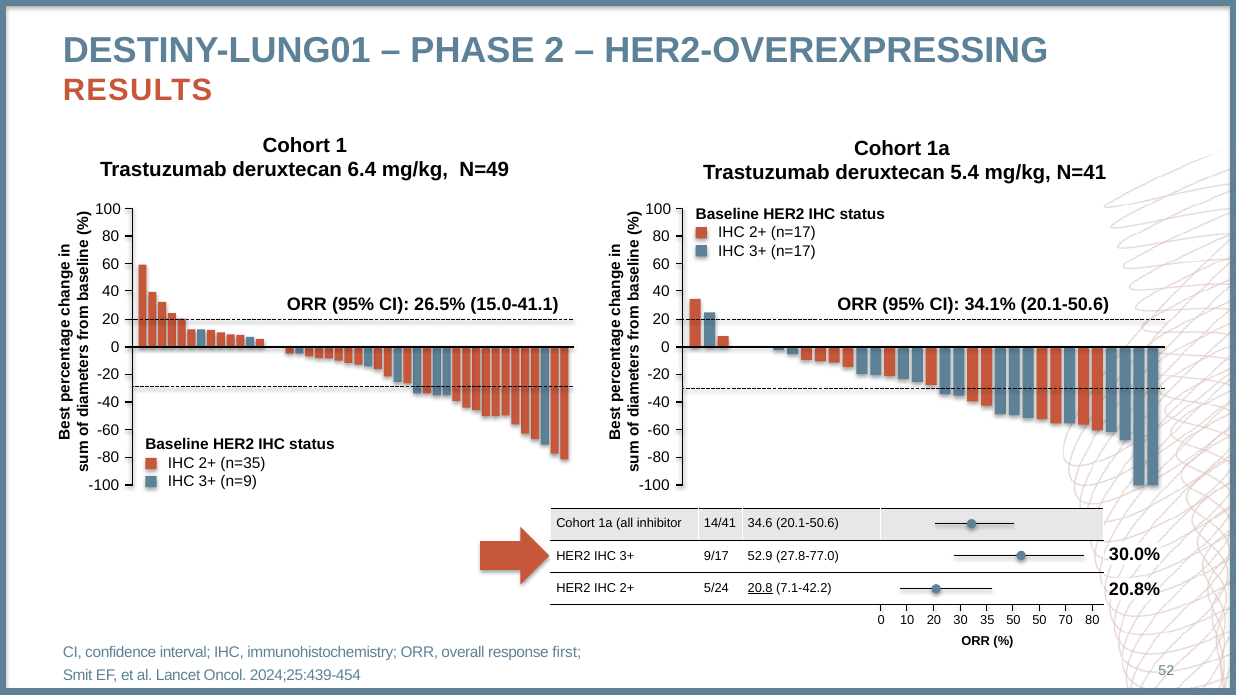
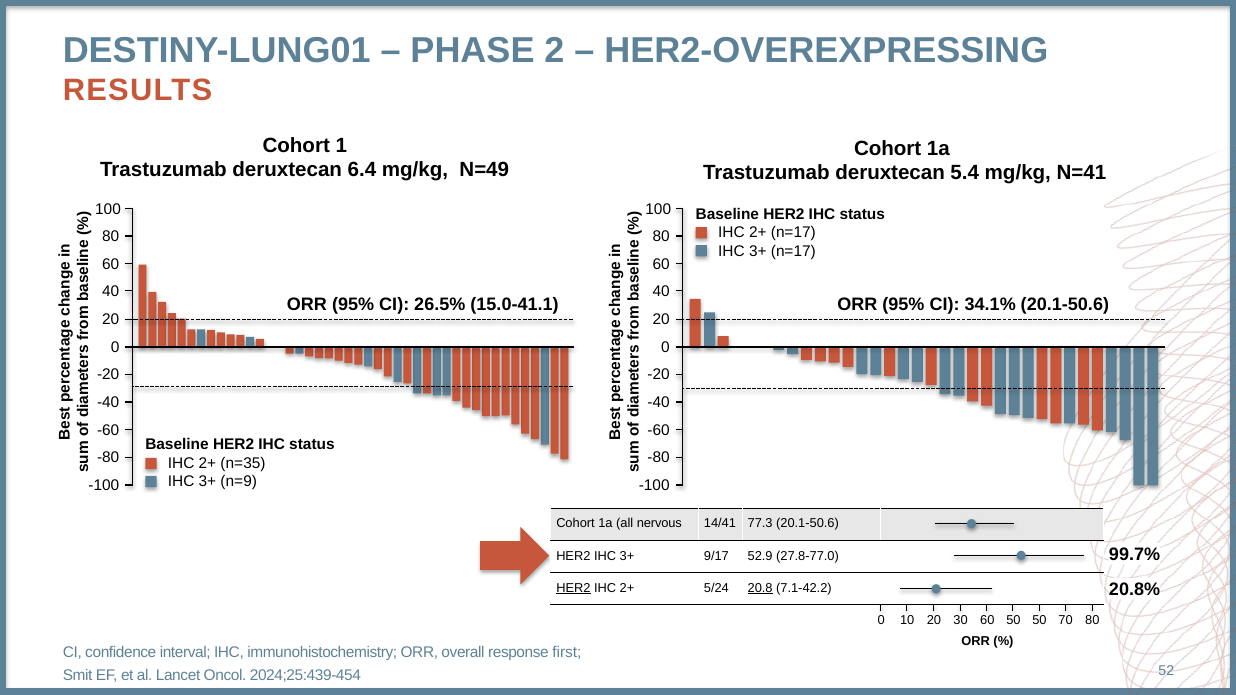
inhibitor: inhibitor -> nervous (659, 524)
34.6: 34.6 -> 77.3 (760, 524)
30.0%: 30.0% -> 99.7% (1135, 555)
HER2 underline: none -> present (573, 588)
30 35: 35 -> 60 (987, 621)
